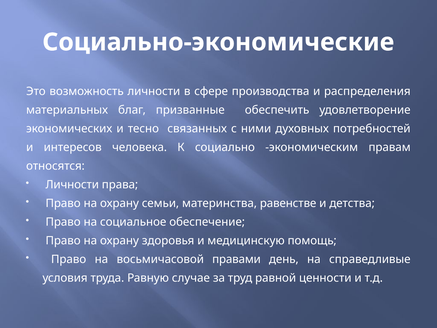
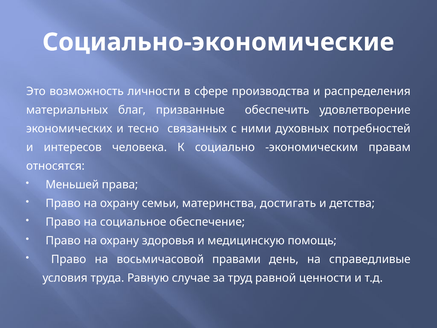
Личности: Личности -> Меньшей (72, 185)
равенстве: равенстве -> достигать (288, 203)
